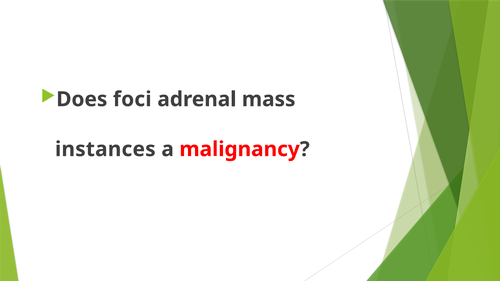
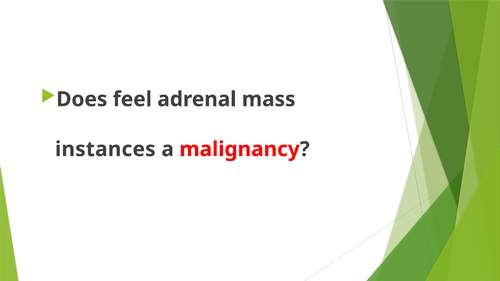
foci: foci -> feel (132, 99)
